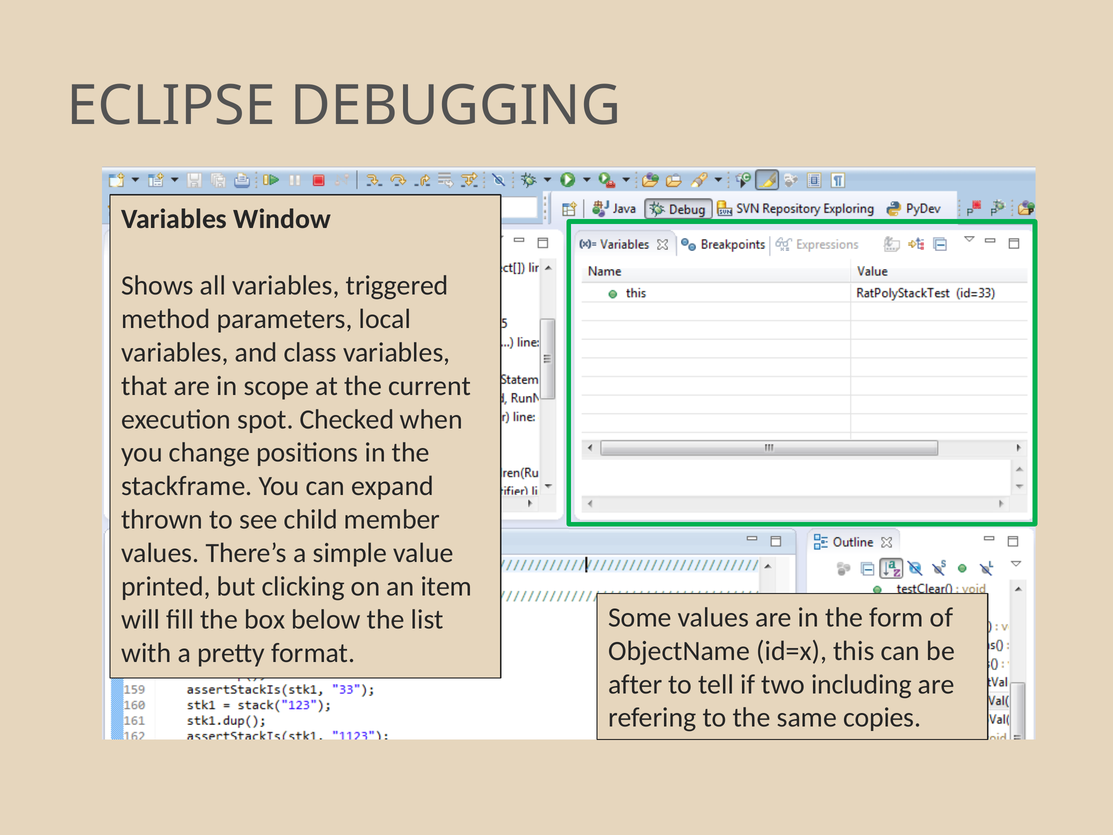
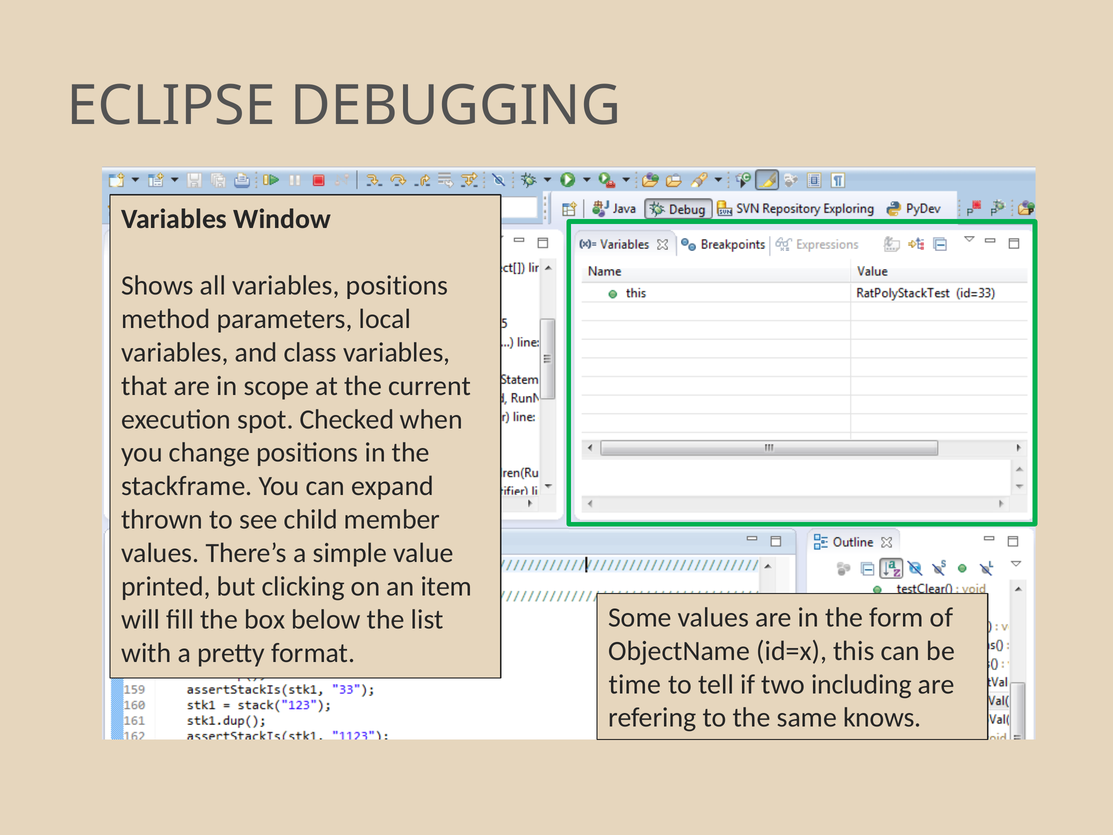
variables triggered: triggered -> positions (397, 286)
after: after -> time (635, 684)
copies: copies -> knows (882, 718)
